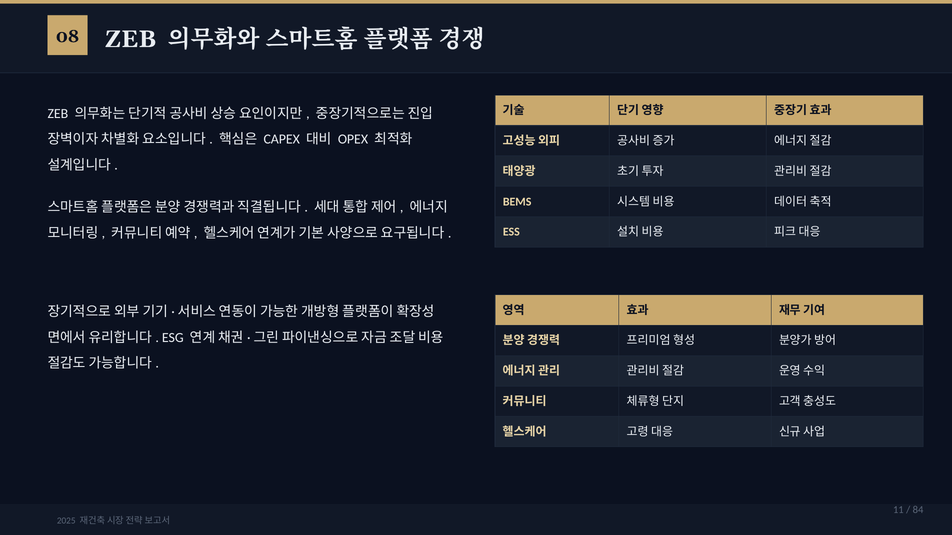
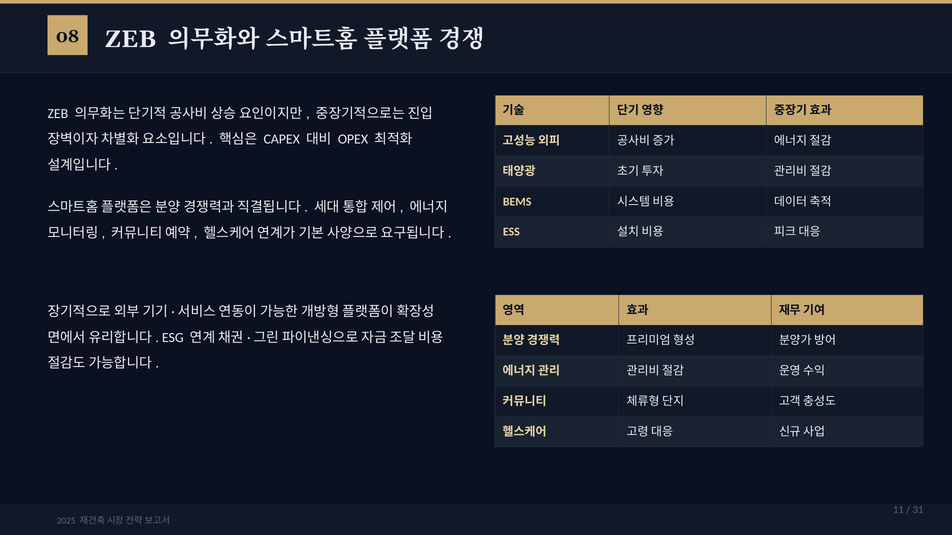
84: 84 -> 31 (918, 510)
